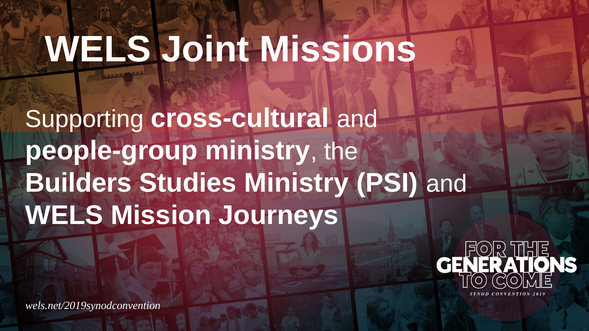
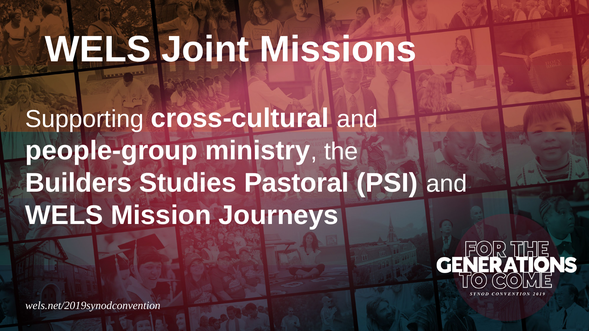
Studies Ministry: Ministry -> Pastoral (297, 183)
